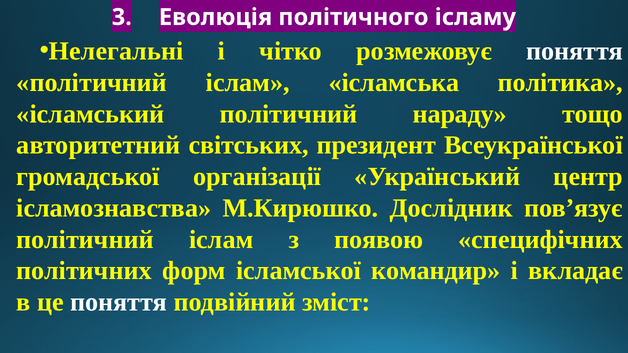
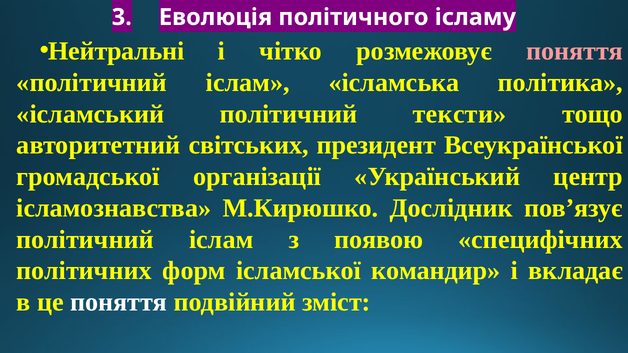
Нелегальні: Нелегальні -> Нейтральні (116, 51)
поняття colour: white -> pink (575, 51)
нараду: нараду -> тексти (460, 114)
